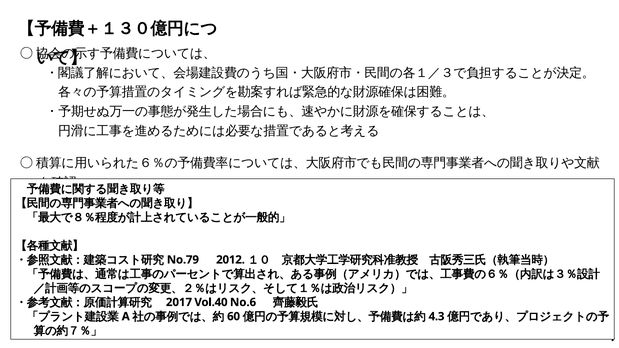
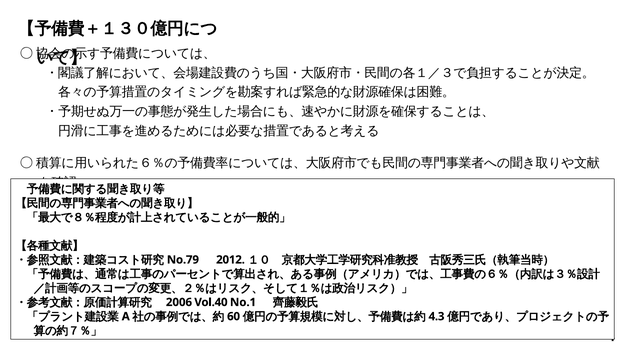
2017: 2017 -> 2006 (179, 302)
No.6: No.6 -> No.1 (243, 302)
